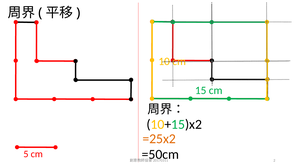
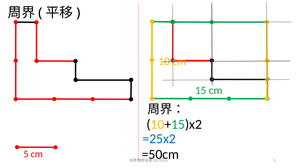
=25x2 colour: orange -> blue (159, 138)
